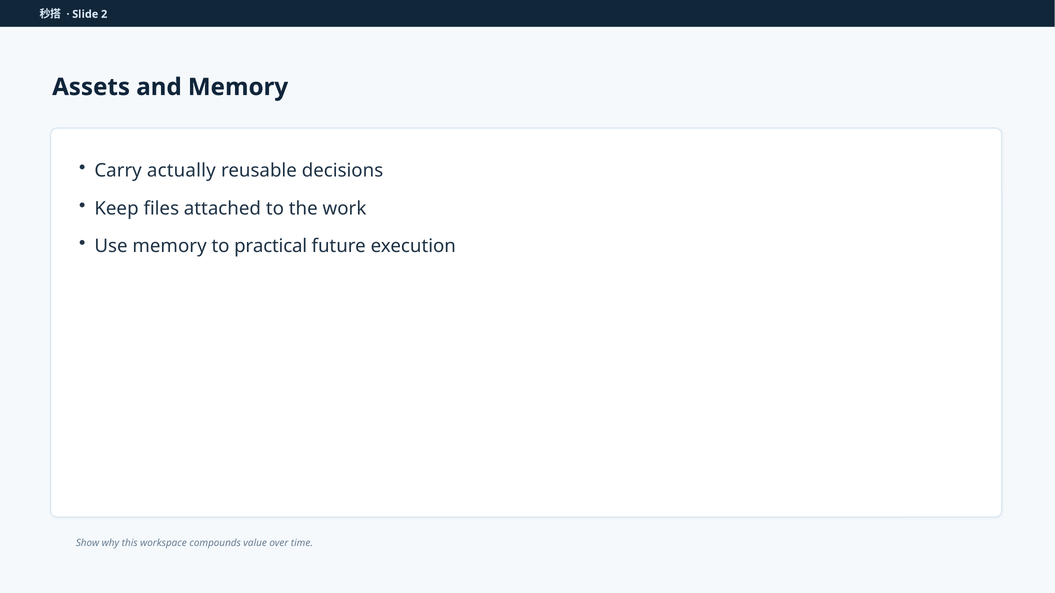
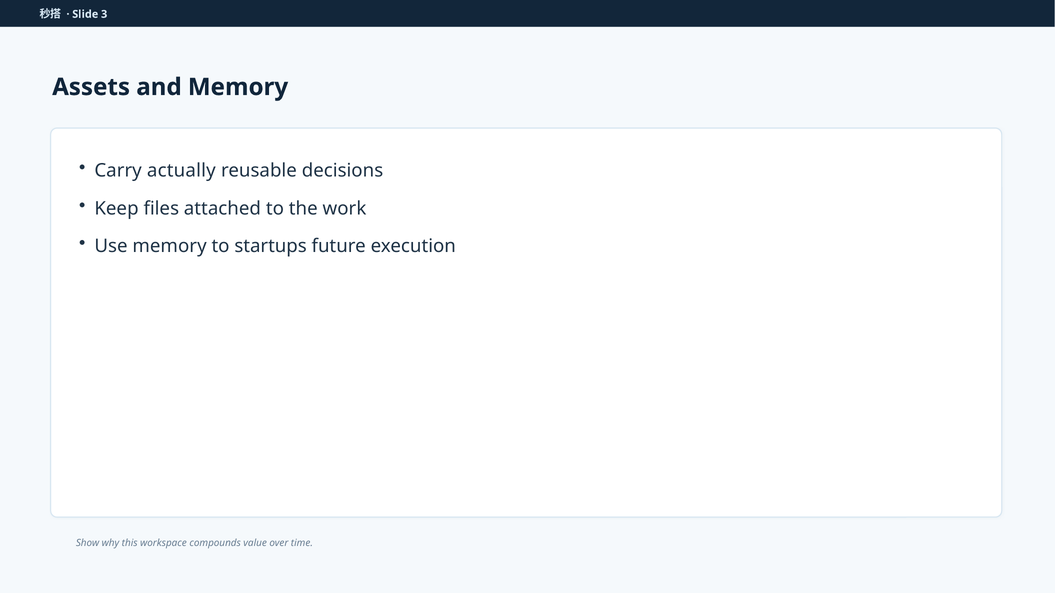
2: 2 -> 3 (104, 14)
practical: practical -> startups (271, 246)
